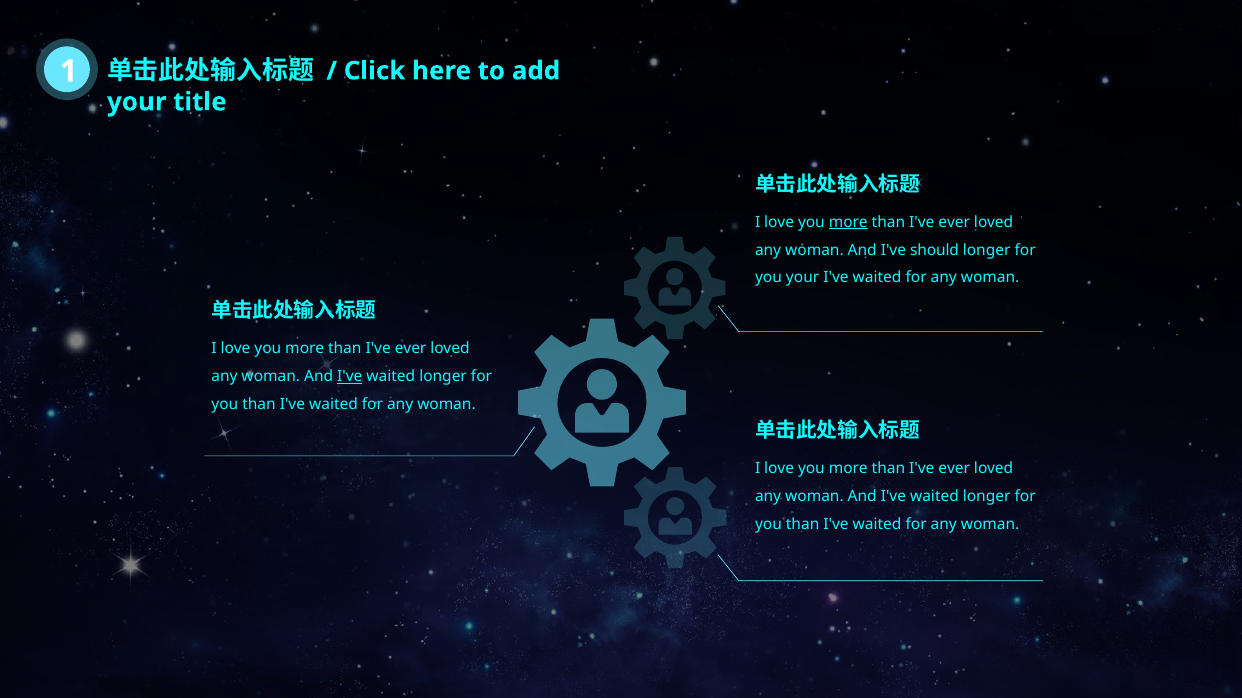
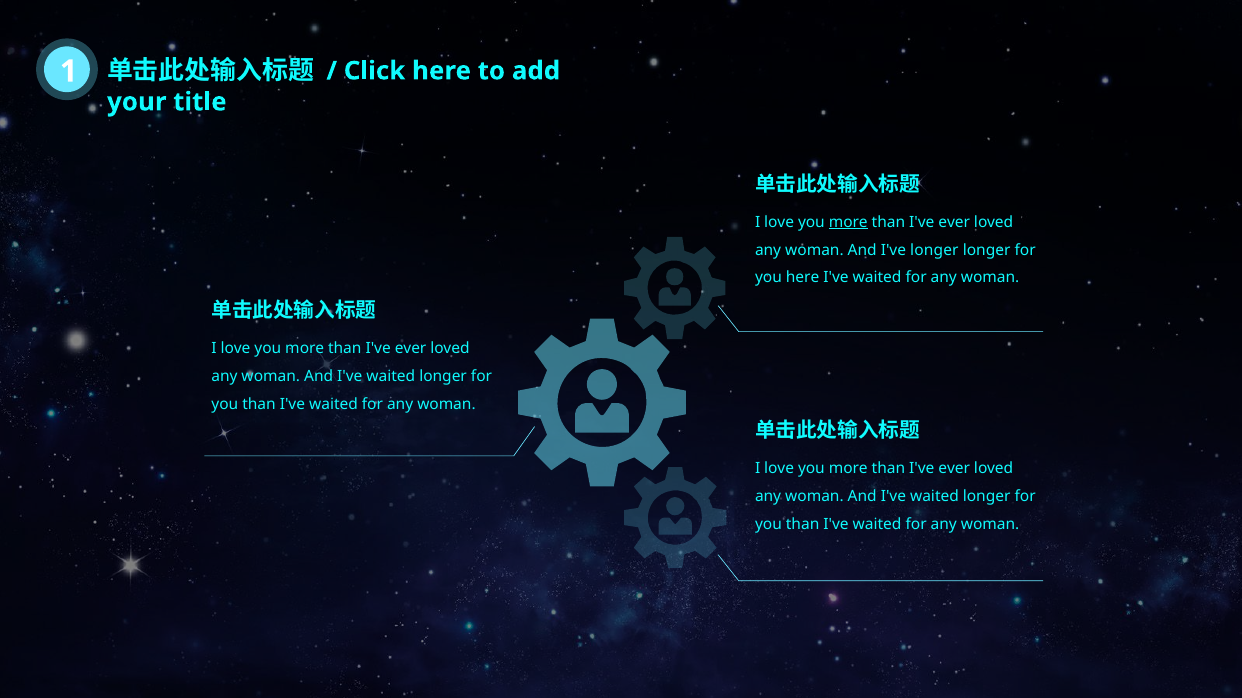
I've should: should -> longer (934, 250)
you your: your -> here (803, 278)
I've underline: present -> none (350, 377)
